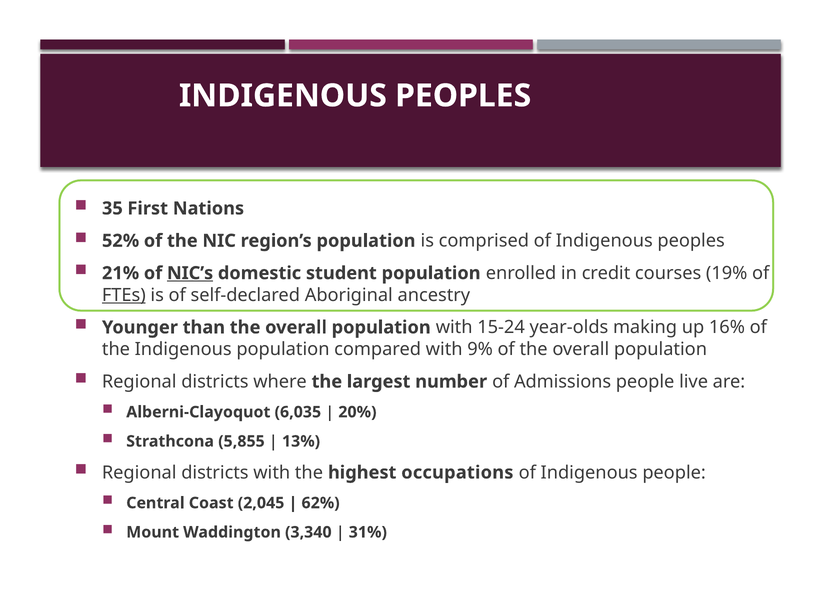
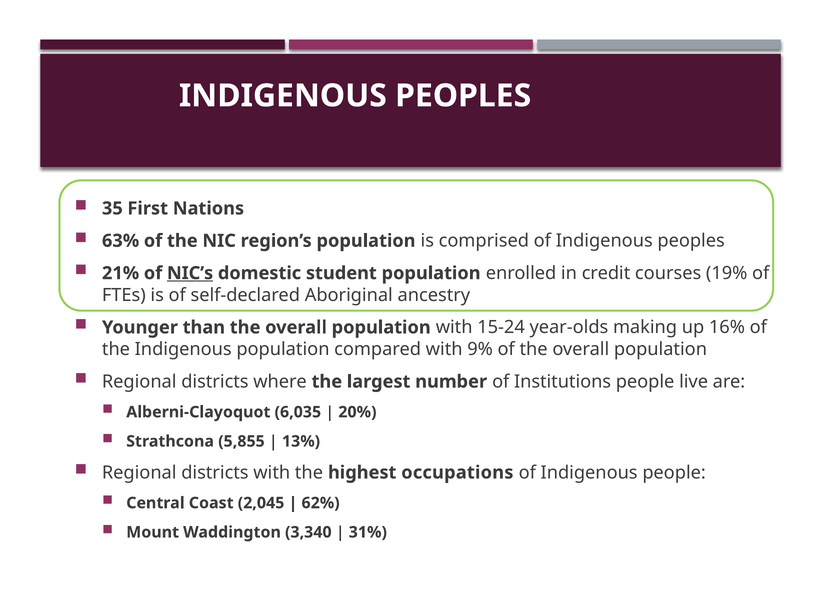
52%: 52% -> 63% (121, 241)
FTEs underline: present -> none (124, 295)
Admissions: Admissions -> Institutions (563, 382)
